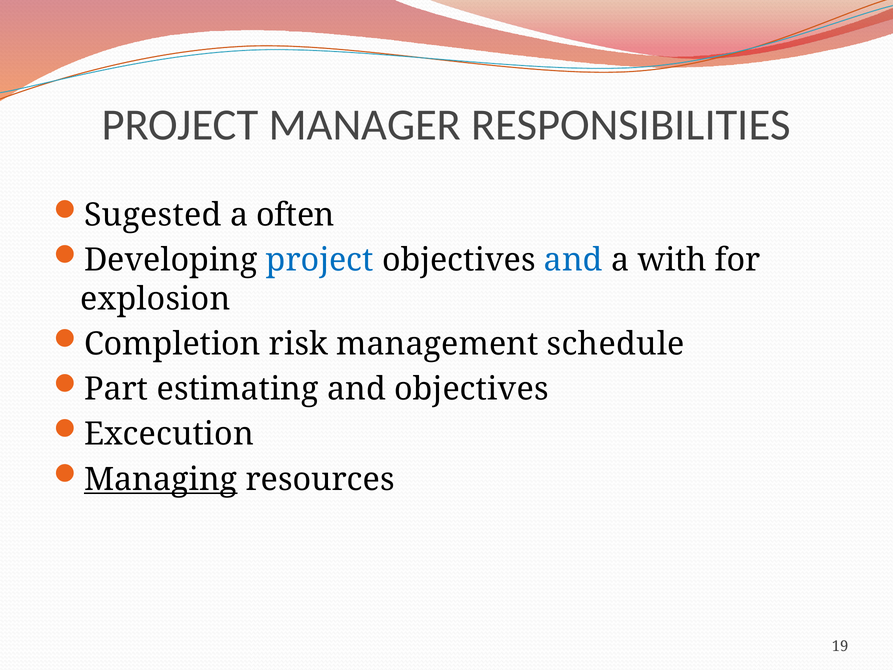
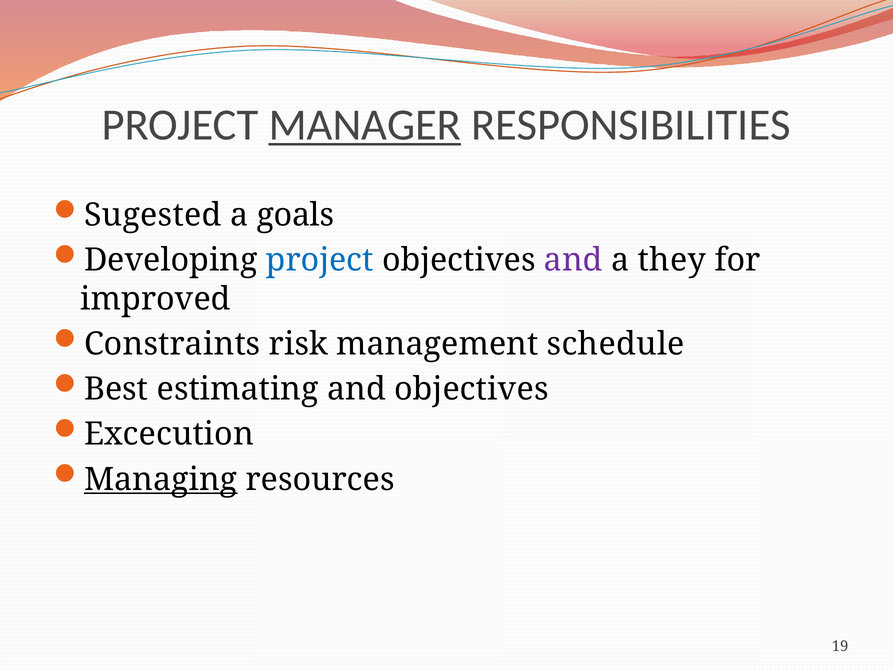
MANAGER underline: none -> present (365, 125)
often: often -> goals (295, 215)
and colour: blue -> purple (573, 260)
with: with -> they (672, 260)
explosion: explosion -> improved (155, 299)
Completion: Completion -> Constraints (172, 344)
Part: Part -> Best (116, 389)
